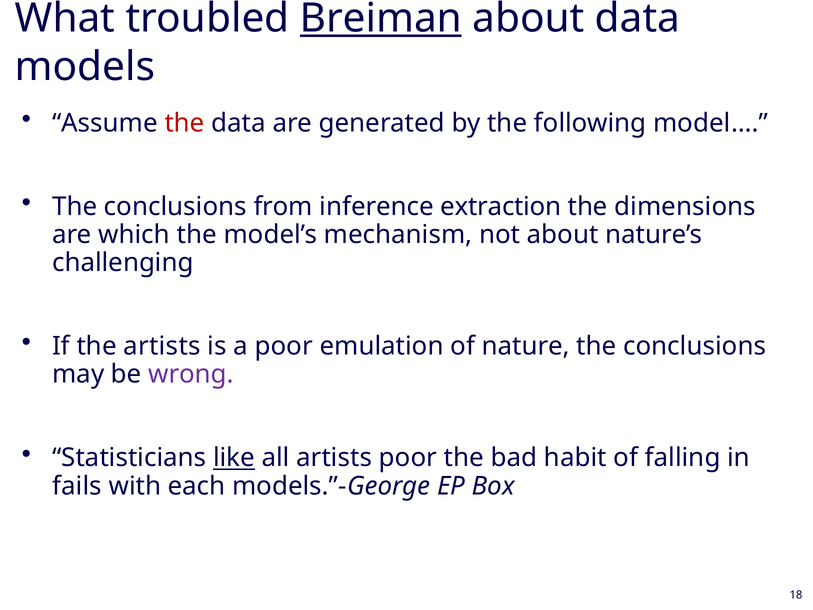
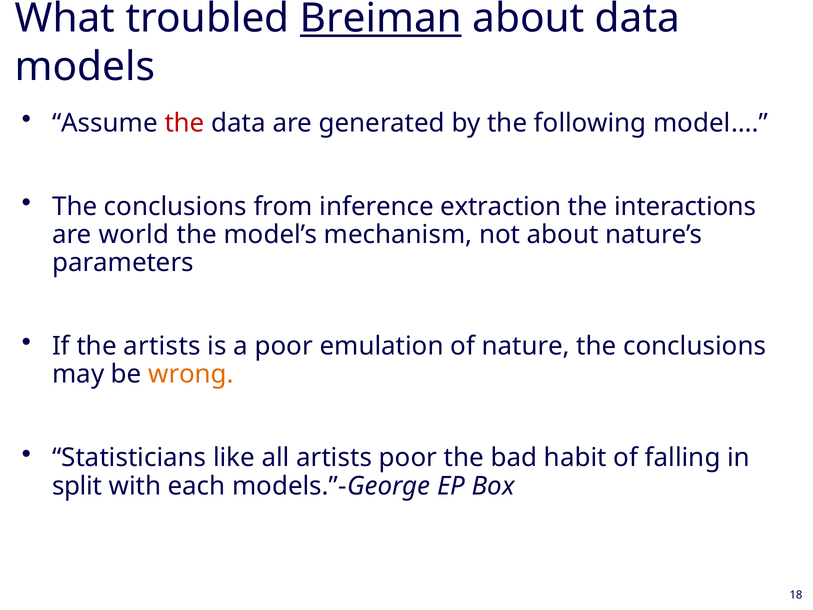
dimensions: dimensions -> interactions (685, 207)
which: which -> world (134, 235)
challenging: challenging -> parameters (123, 263)
wrong colour: purple -> orange (191, 374)
like underline: present -> none (234, 458)
fails: fails -> split (77, 486)
